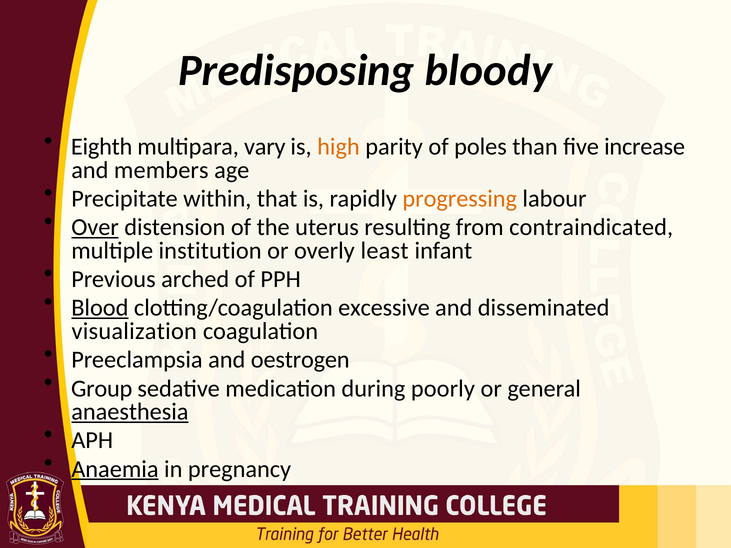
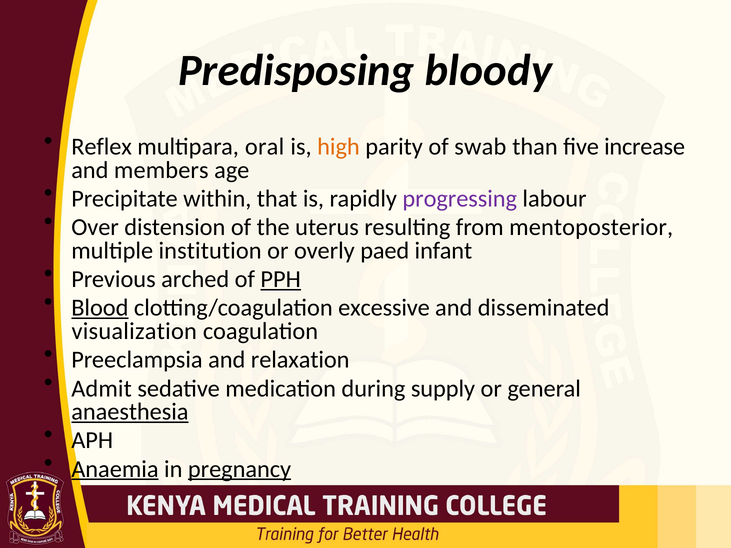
Eighth: Eighth -> Reflex (102, 147)
vary: vary -> oral (265, 147)
poles: poles -> swab (480, 147)
progressing colour: orange -> purple (460, 199)
Over underline: present -> none (95, 228)
contraindicated: contraindicated -> mentoposterior (591, 228)
least: least -> paed (385, 251)
PPH underline: none -> present (281, 280)
oestrogen: oestrogen -> relaxation (300, 360)
Group: Group -> Admit (102, 389)
poorly: poorly -> supply (443, 389)
pregnancy underline: none -> present (240, 469)
